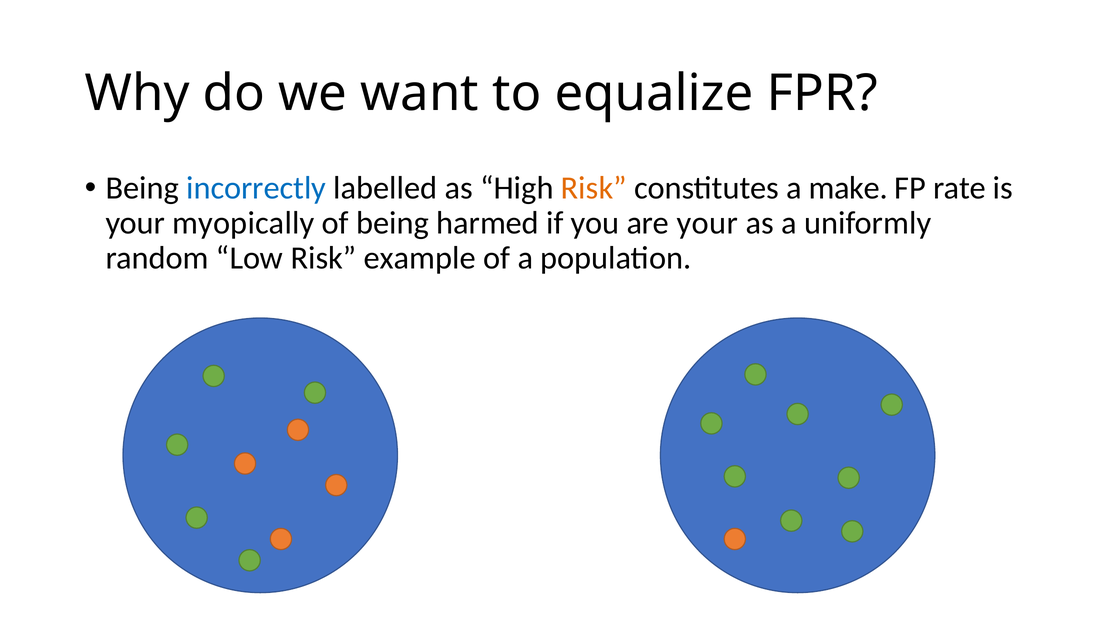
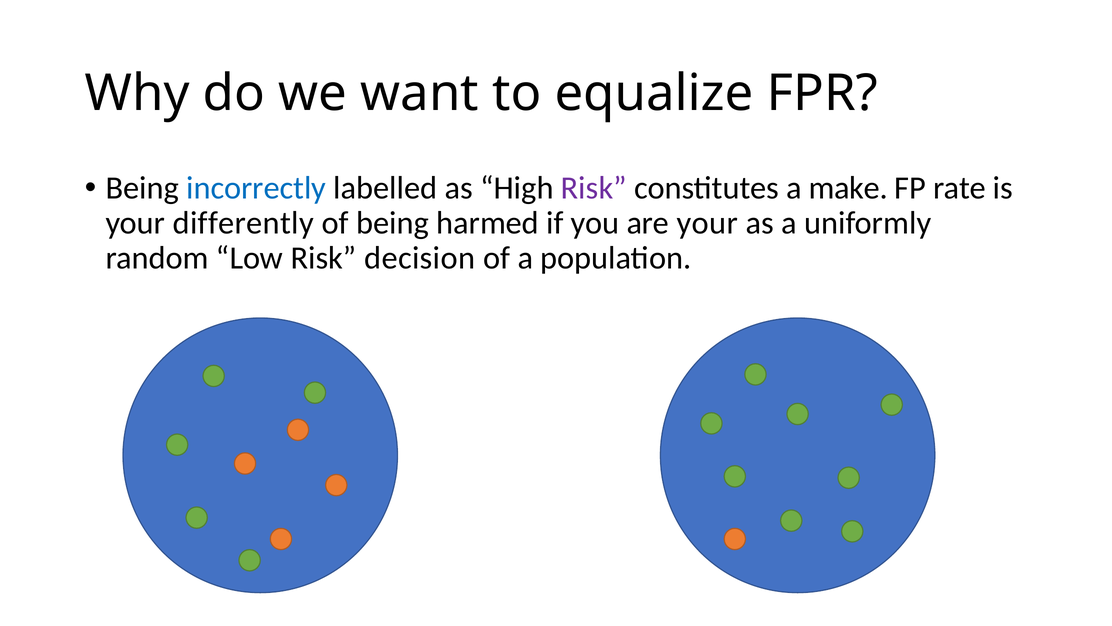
Risk colour: orange -> purple (594, 188)
myopically: myopically -> differently (243, 223)
example: example -> decision (420, 258)
